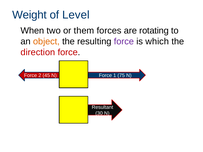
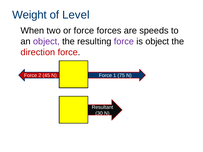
or them: them -> force (84, 31)
rotating: rotating -> speeds (154, 31)
object colour: orange -> purple (46, 42)
is which: which -> object (157, 42)
